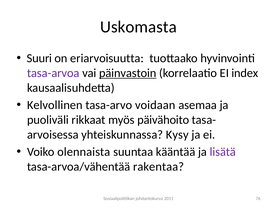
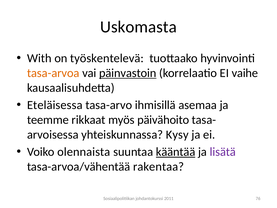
Suuri: Suuri -> With (39, 58)
eriarvoisuutta: eriarvoisuutta -> työskentelevä (107, 58)
tasa-arvoa colour: purple -> orange (53, 73)
index: index -> vaihe (245, 73)
Kelvollinen: Kelvollinen -> Eteläisessa (55, 105)
voidaan: voidaan -> ihmisillä (155, 105)
puoliväli: puoliväli -> teemme (48, 120)
kääntää underline: none -> present (176, 152)
